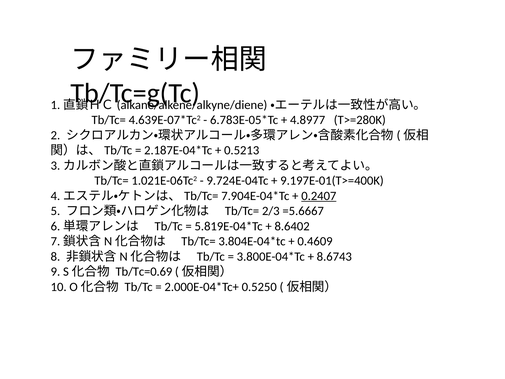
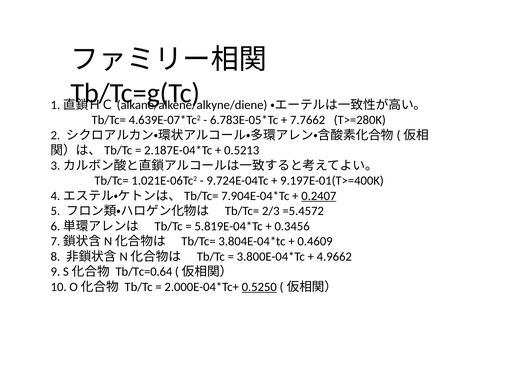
4.8977: 4.8977 -> 7.7662 (308, 120)
=5.6667: =5.6667 -> =5.4572 (303, 211)
8.6402: 8.6402 -> 0.3456 (292, 226)
8.6743: 8.6743 -> 4.9662 (334, 256)
Tb/Tc=0.69: Tb/Tc=0.69 -> Tb/Tc=0.64 (144, 271)
0.5250 underline: none -> present (259, 287)
